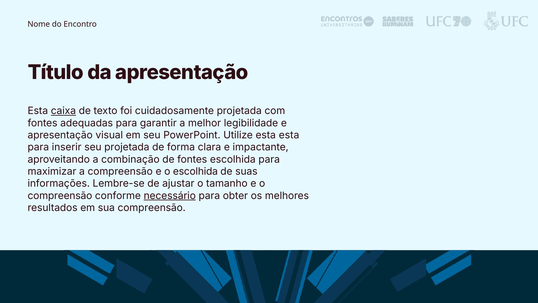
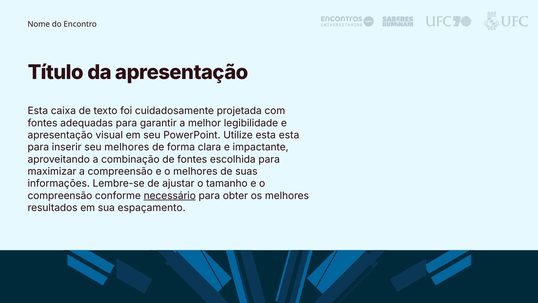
caixa underline: present -> none (63, 111)
seu projetada: projetada -> melhores (127, 147)
o escolhida: escolhida -> melhores (195, 171)
sua compreensão: compreensão -> espaçamento (152, 208)
